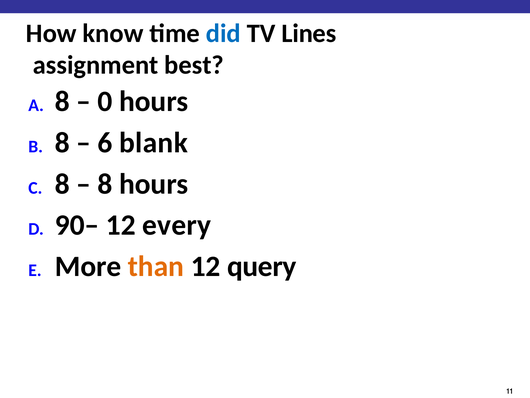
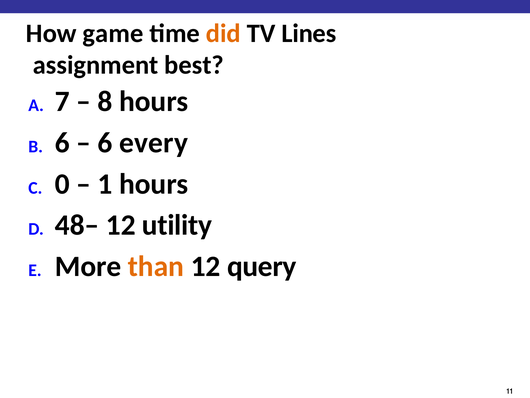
know: know -> game (113, 33)
did colour: blue -> orange (223, 33)
8: 8 -> 7 (62, 101)
0: 0 -> 8 (105, 101)
8: 8 -> 6 (62, 143)
blank: blank -> every (154, 143)
8: 8 -> 0 (62, 184)
8: 8 -> 1 (105, 184)
90–: 90– -> 48– (77, 225)
every: every -> utility (177, 225)
